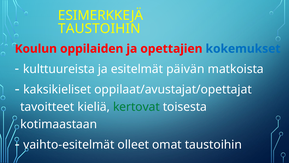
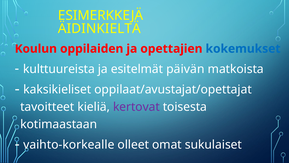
TAUSTOIHIN: TAUSTOIHIN -> ÄIDINKIELTÄ (99, 29)
kertovat colour: green -> purple (136, 107)
vaihto-esitelmät: vaihto-esitelmät -> vaihto-korkealle (69, 144)
omat taustoihin: taustoihin -> sukulaiset (213, 144)
